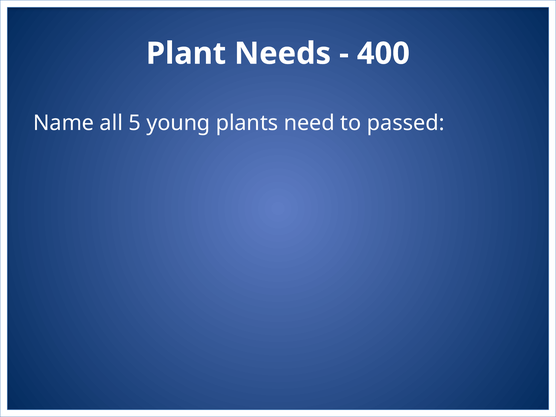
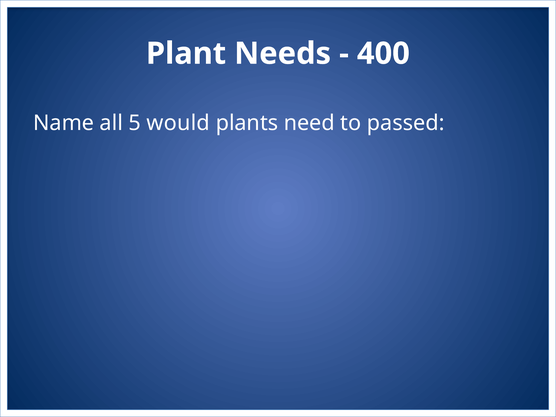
young: young -> would (178, 123)
